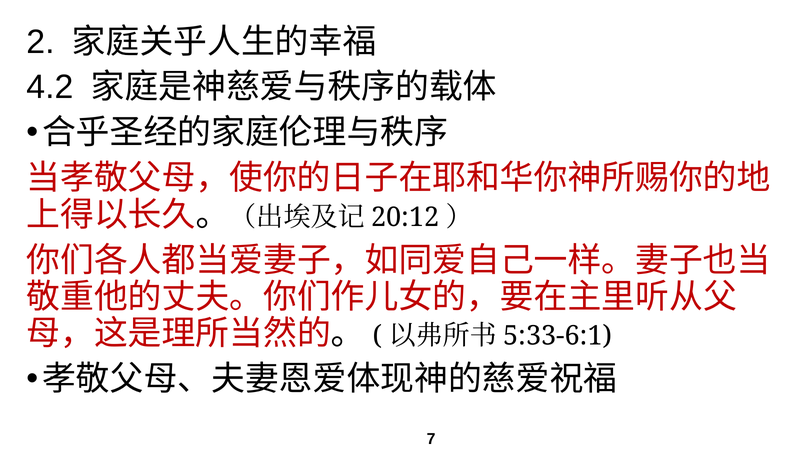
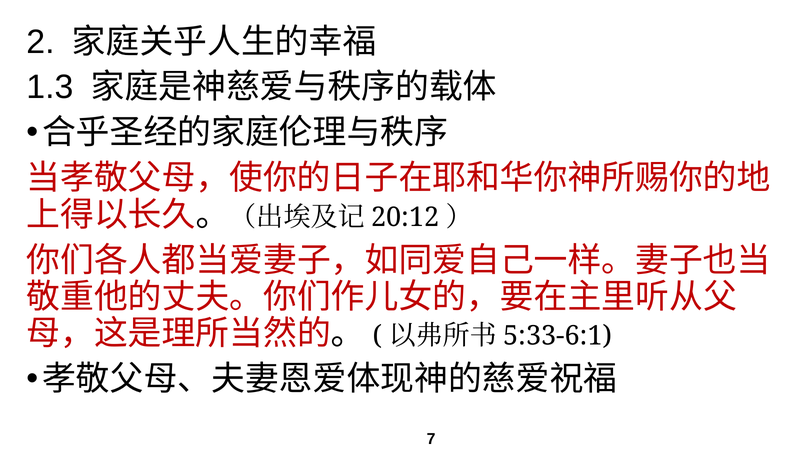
4.2: 4.2 -> 1.3 (50, 87)
